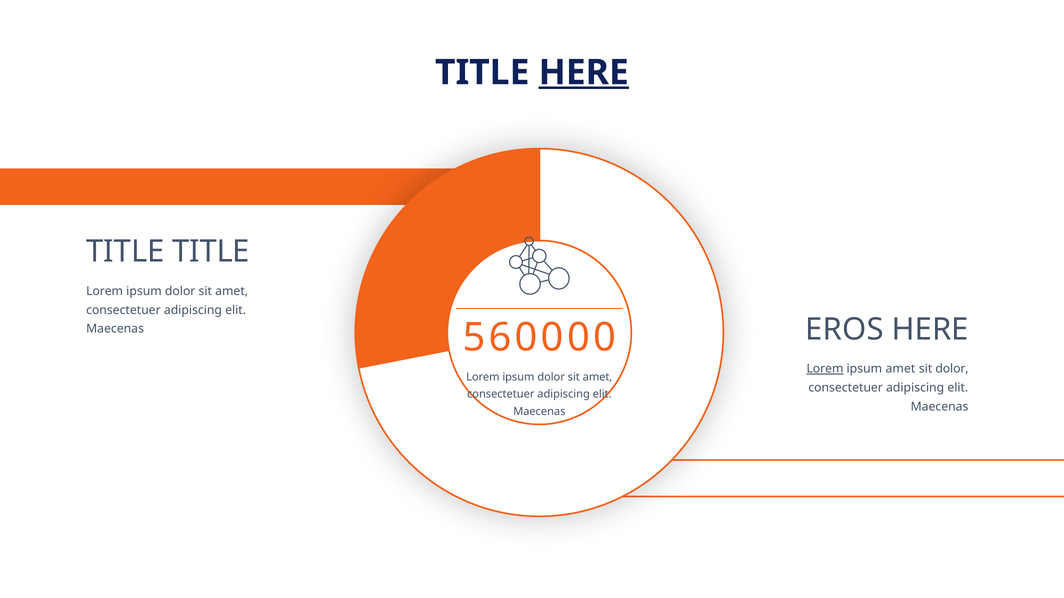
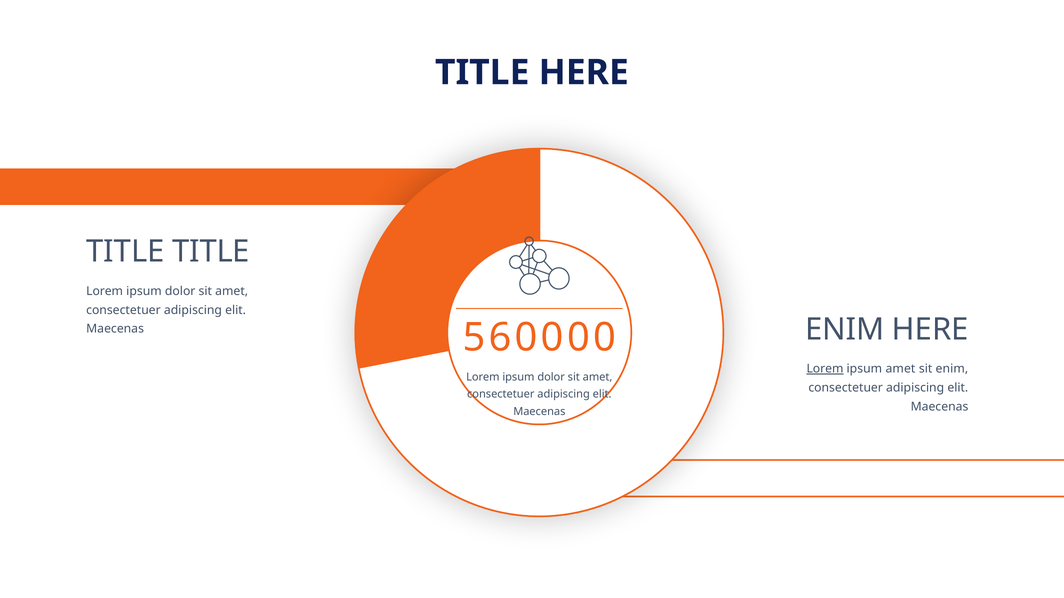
HERE underline: present -> none (584, 73)
Maecenas EROS: EROS -> ENIM (845, 330)
sit dolor: dolor -> enim (952, 369)
